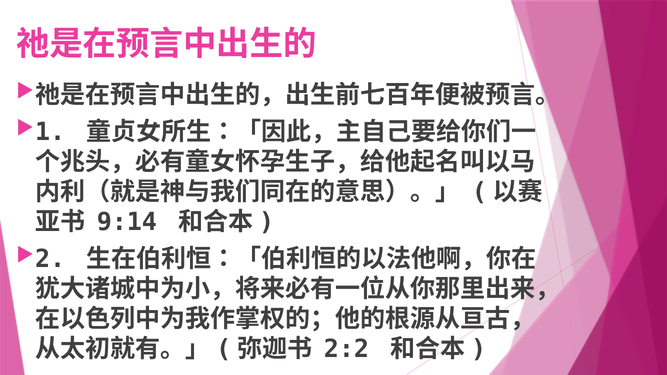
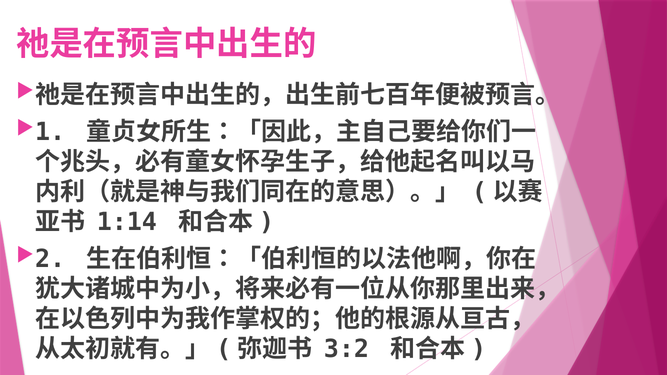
9:14: 9:14 -> 1:14 (127, 222)
2:2: 2:2 -> 3:2 (346, 349)
